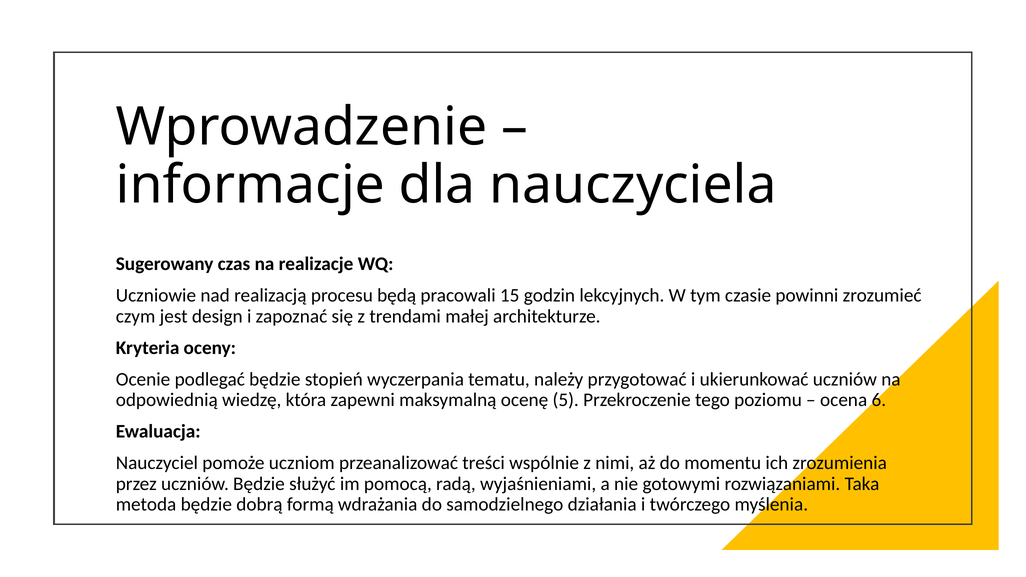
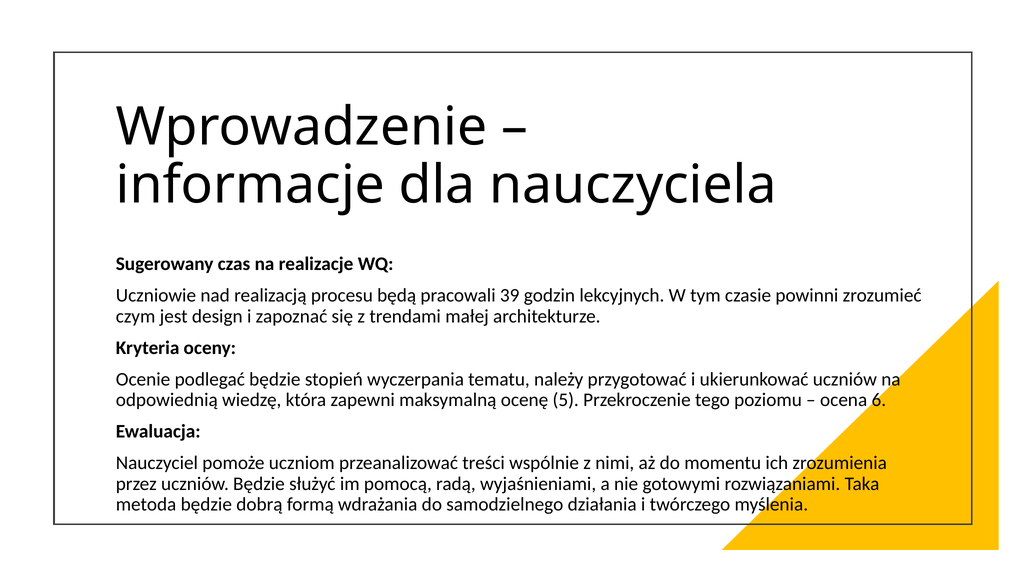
15: 15 -> 39 (510, 296)
